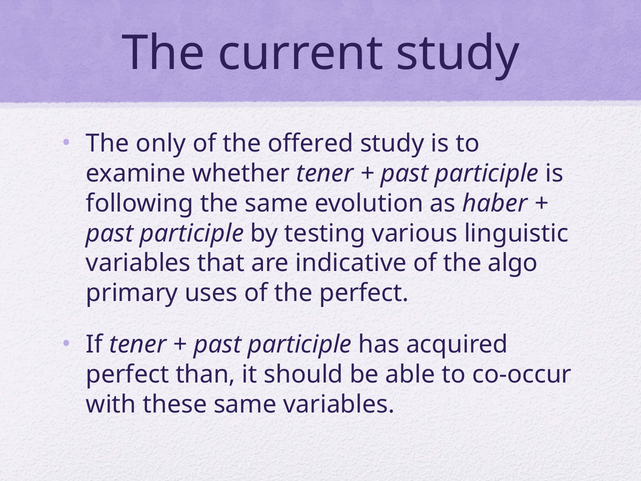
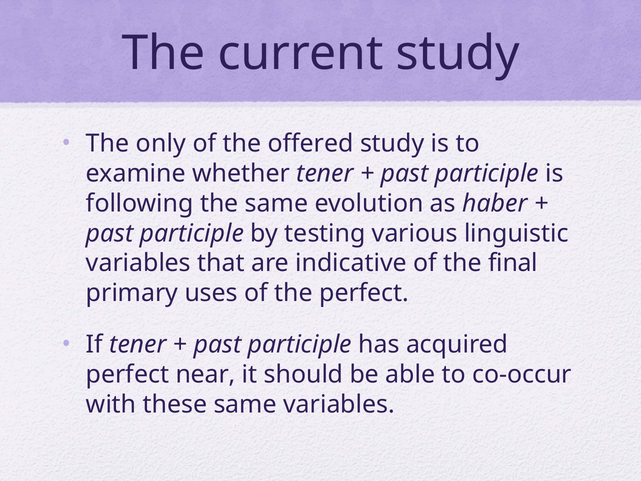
algo: algo -> final (513, 263)
than: than -> near (206, 374)
